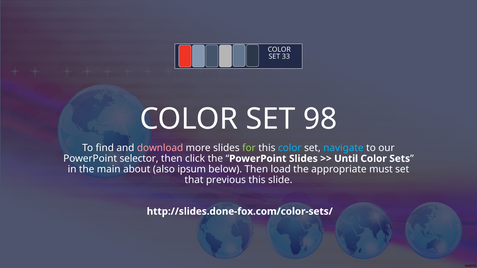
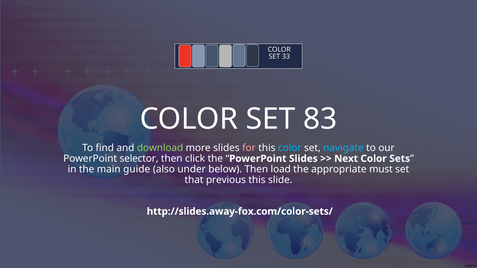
98: 98 -> 83 (320, 119)
download colour: pink -> light green (160, 148)
for colour: light green -> pink (249, 148)
Until: Until -> Next (346, 159)
about: about -> guide (137, 169)
ipsum: ipsum -> under (192, 169)
http://slides.done-fox.com/color-sets/: http://slides.done-fox.com/color-sets/ -> http://slides.away-fox.com/color-sets/ (240, 212)
